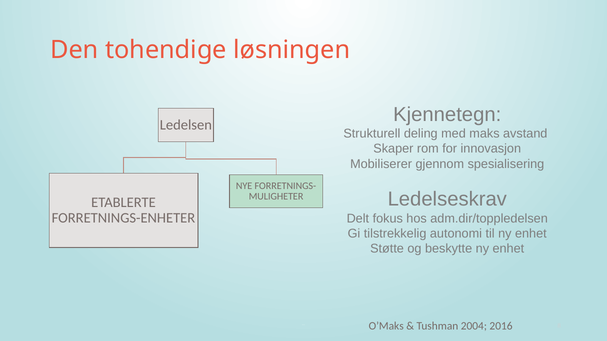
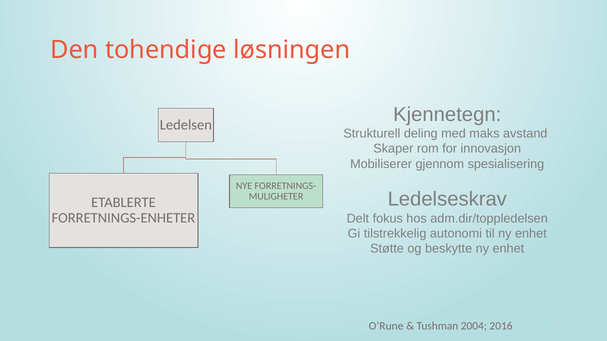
O’Maks: O’Maks -> O’Rune (386, 326)
